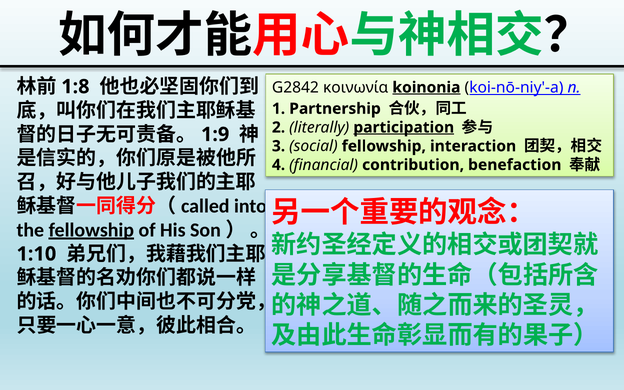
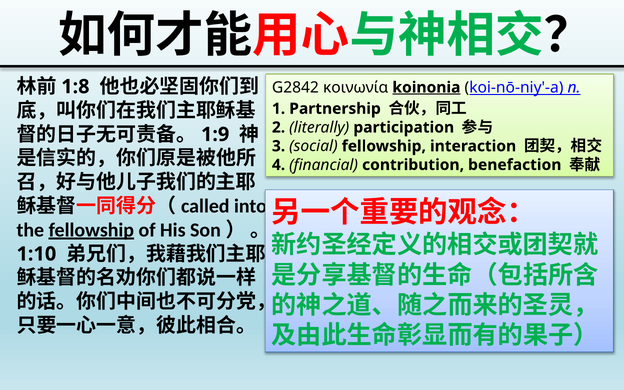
participation underline: present -> none (404, 127)
